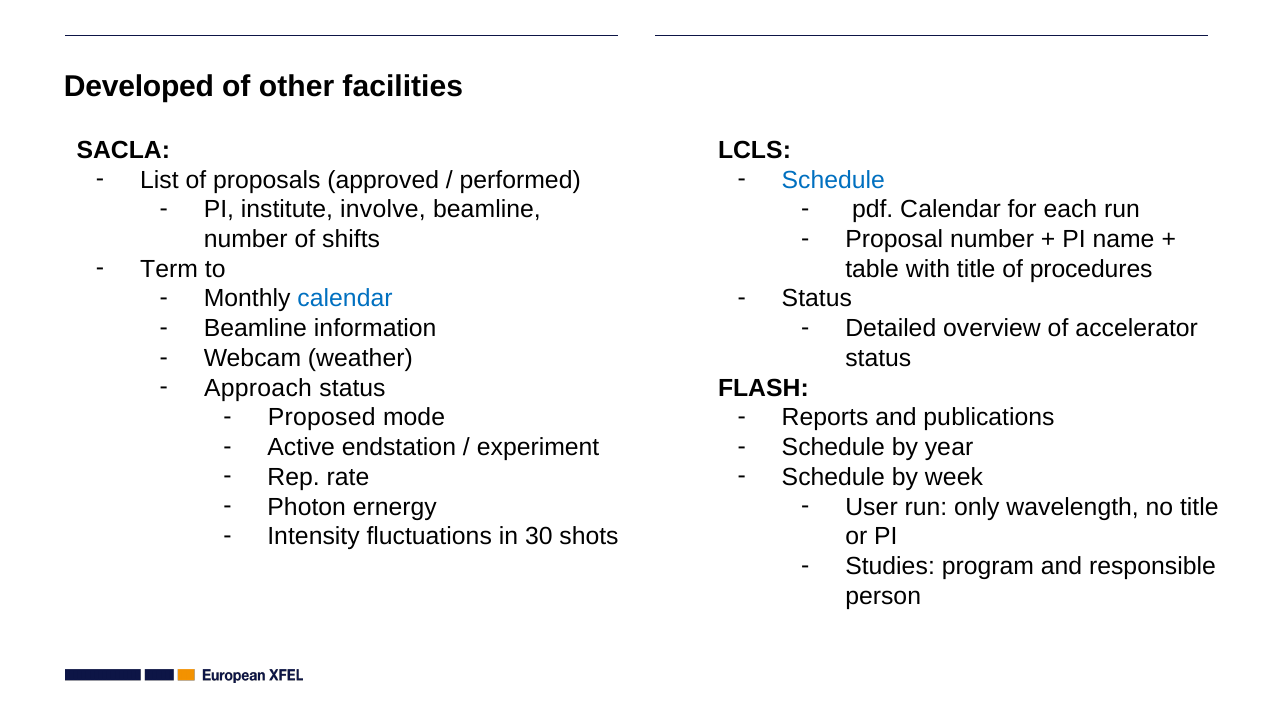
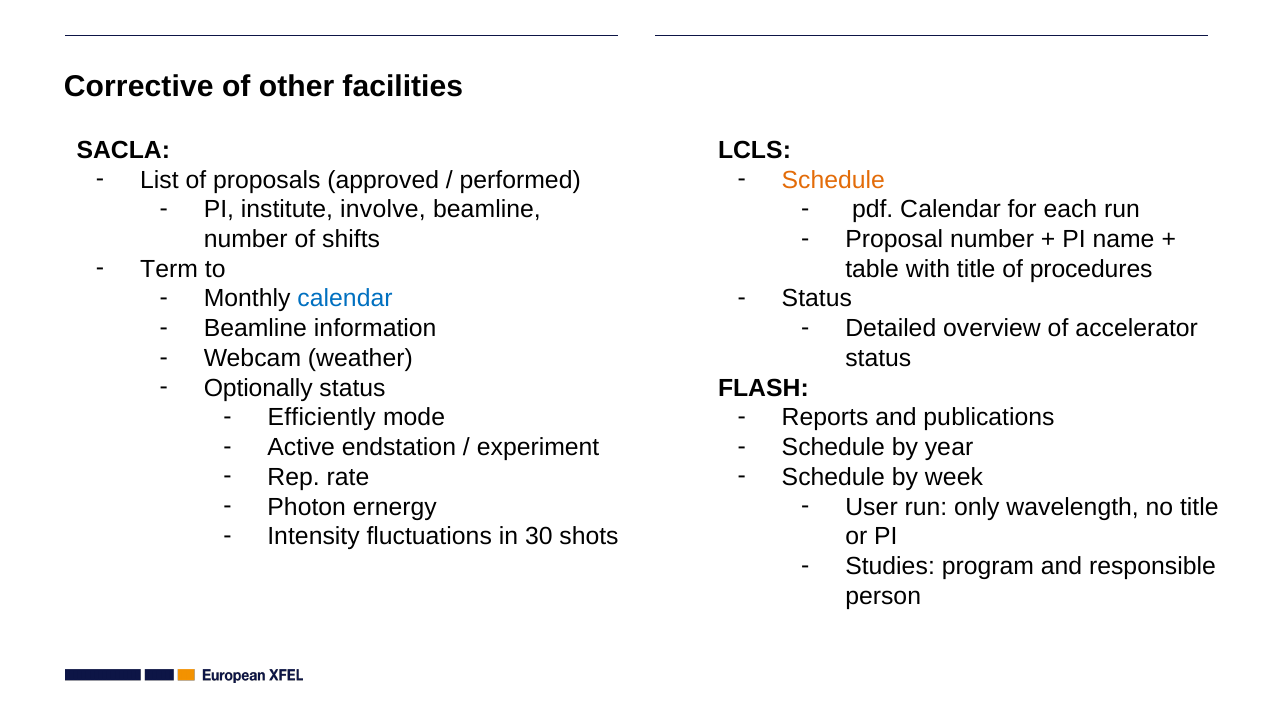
Developed: Developed -> Corrective (139, 86)
Schedule colour: blue -> orange (833, 180)
Approach: Approach -> Optionally (258, 388)
Proposed: Proposed -> Efficiently (322, 418)
